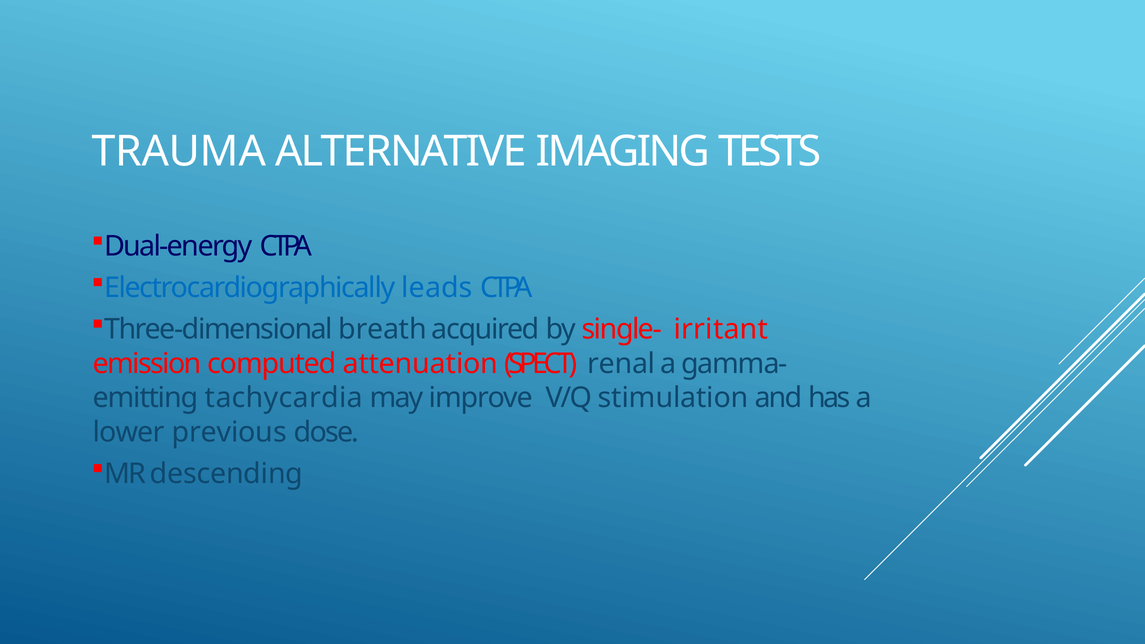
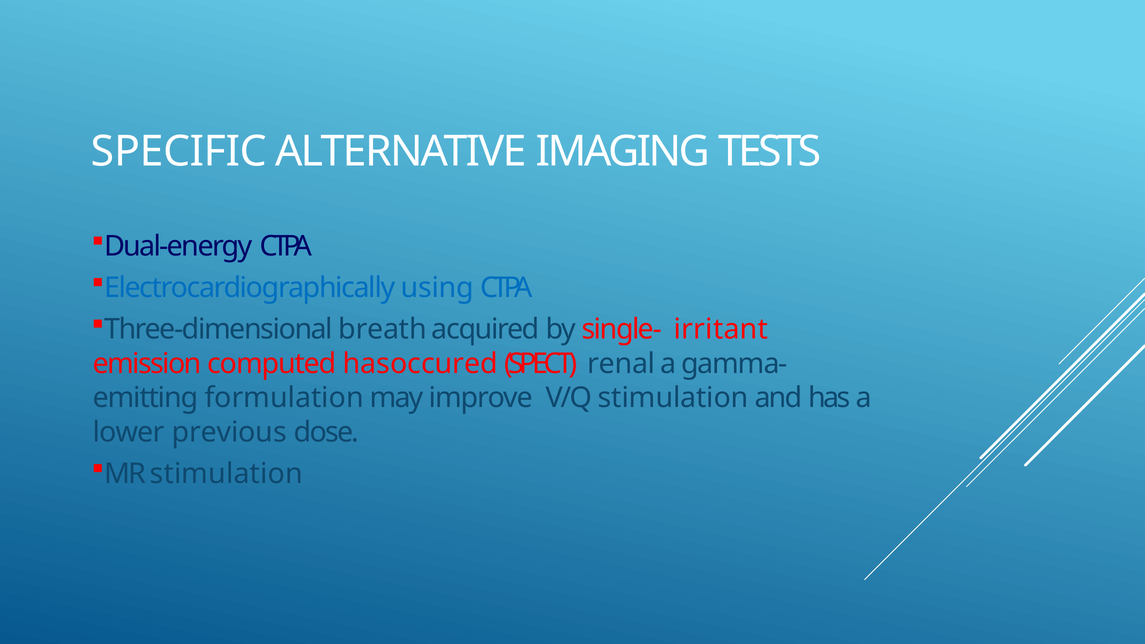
TRAUMA: TRAUMA -> SPECIFIC (179, 152)
leads: leads -> using (437, 288)
attenuation: attenuation -> hasoccured (420, 364)
tachycardia: tachycardia -> formulation (284, 398)
MR descending: descending -> stimulation (226, 474)
